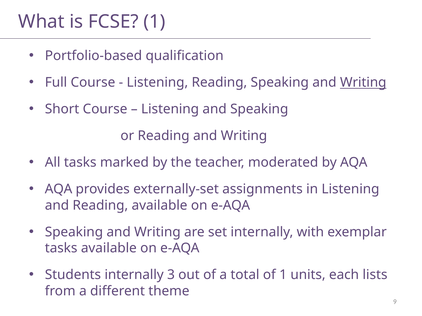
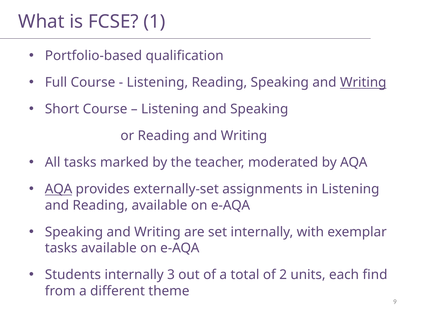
AQA underline: none -> present (59, 189)
of 1: 1 -> 2 (283, 275)
lists: lists -> find (375, 275)
